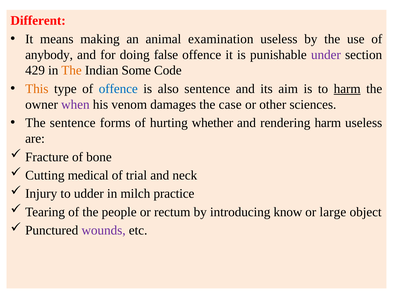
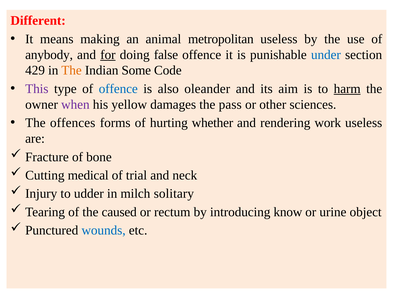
examination: examination -> metropolitan (221, 39)
for underline: none -> present (108, 55)
under colour: purple -> blue (326, 55)
This colour: orange -> purple (37, 89)
also sentence: sentence -> oleander (207, 89)
venom: venom -> yellow (129, 104)
case: case -> pass (230, 104)
The sentence: sentence -> offences (73, 123)
rendering harm: harm -> work (328, 123)
practice: practice -> solitary (174, 193)
people: people -> caused (119, 212)
large: large -> urine (333, 212)
wounds colour: purple -> blue (104, 230)
